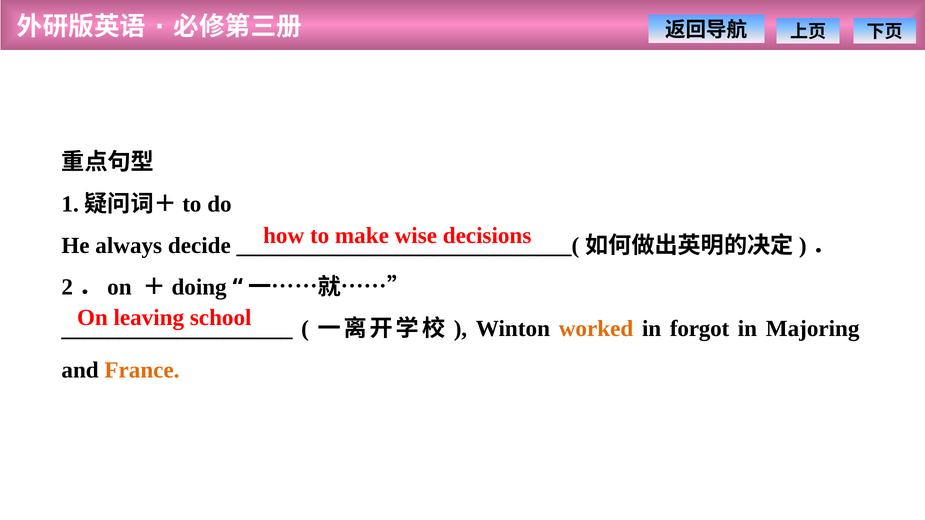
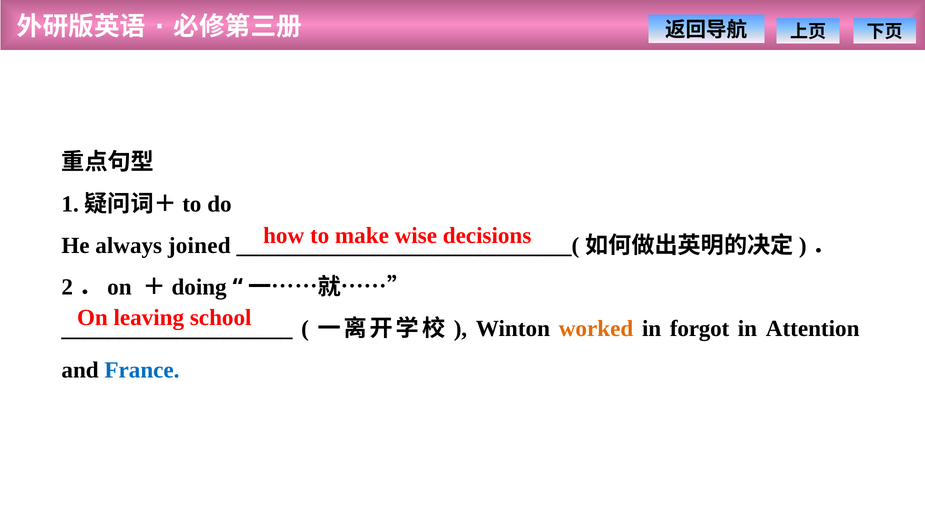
decide: decide -> joined (199, 246)
Majoring: Majoring -> Attention (813, 329)
France colour: orange -> blue (142, 371)
